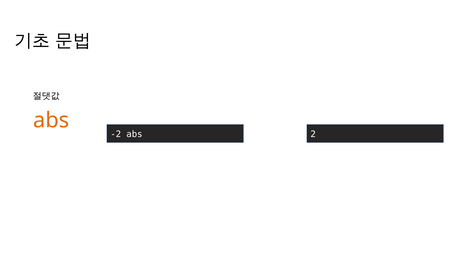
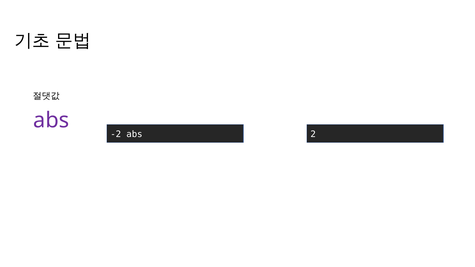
abs colour: orange -> purple (51, 120)
